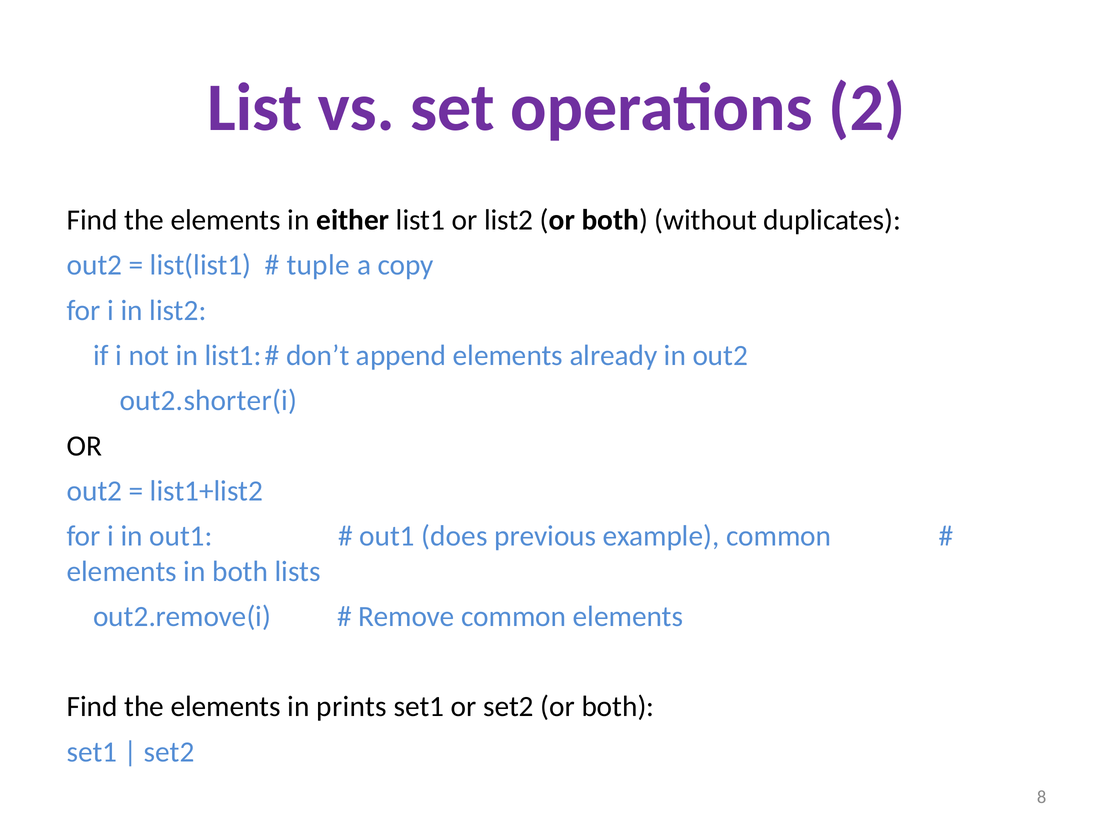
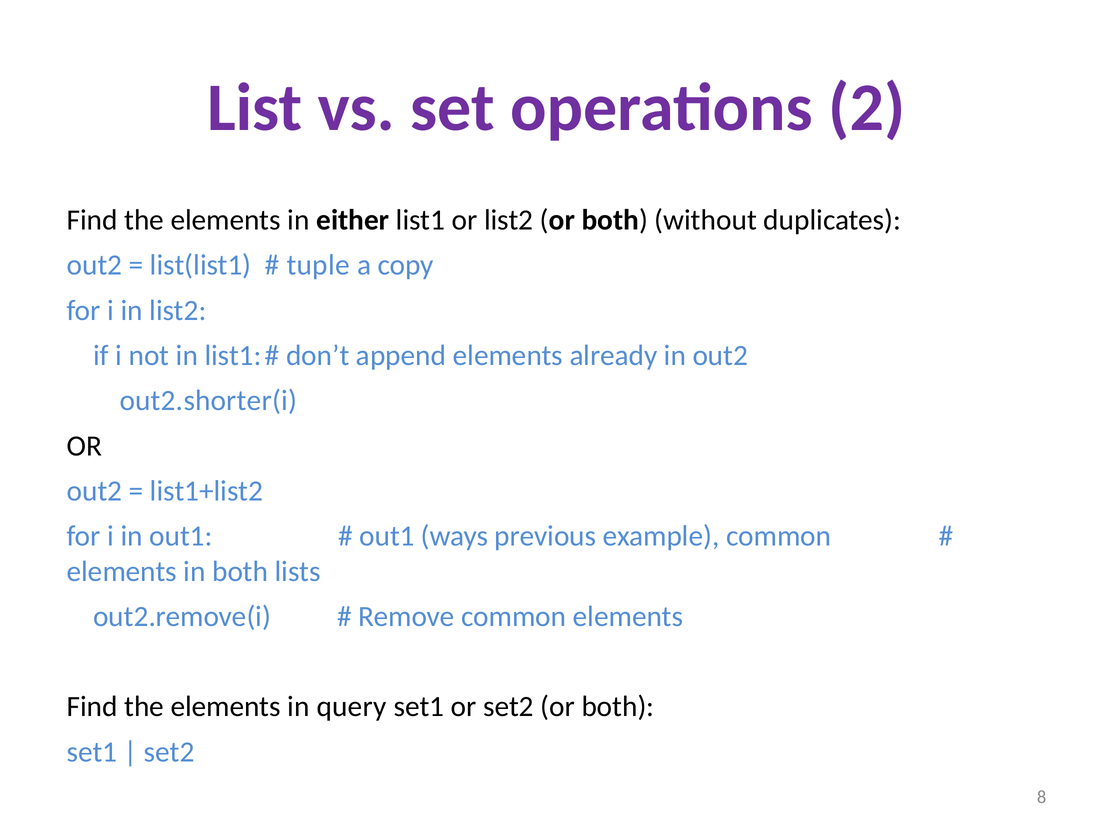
does: does -> ways (455, 536)
prints: prints -> query (352, 707)
